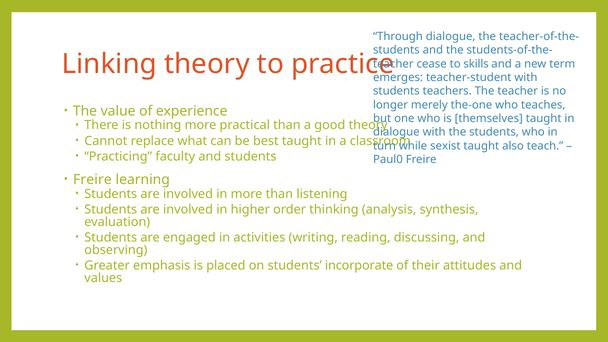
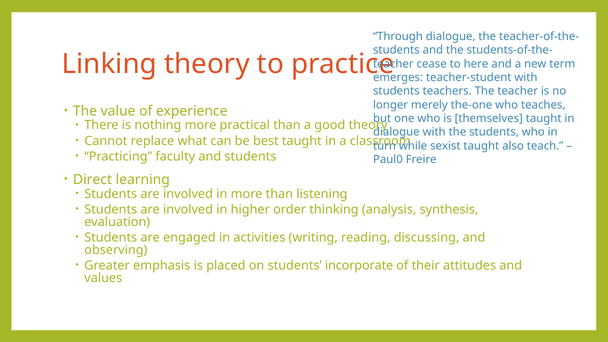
skills: skills -> here (476, 64)
Freire: Freire -> Direct (92, 180)
